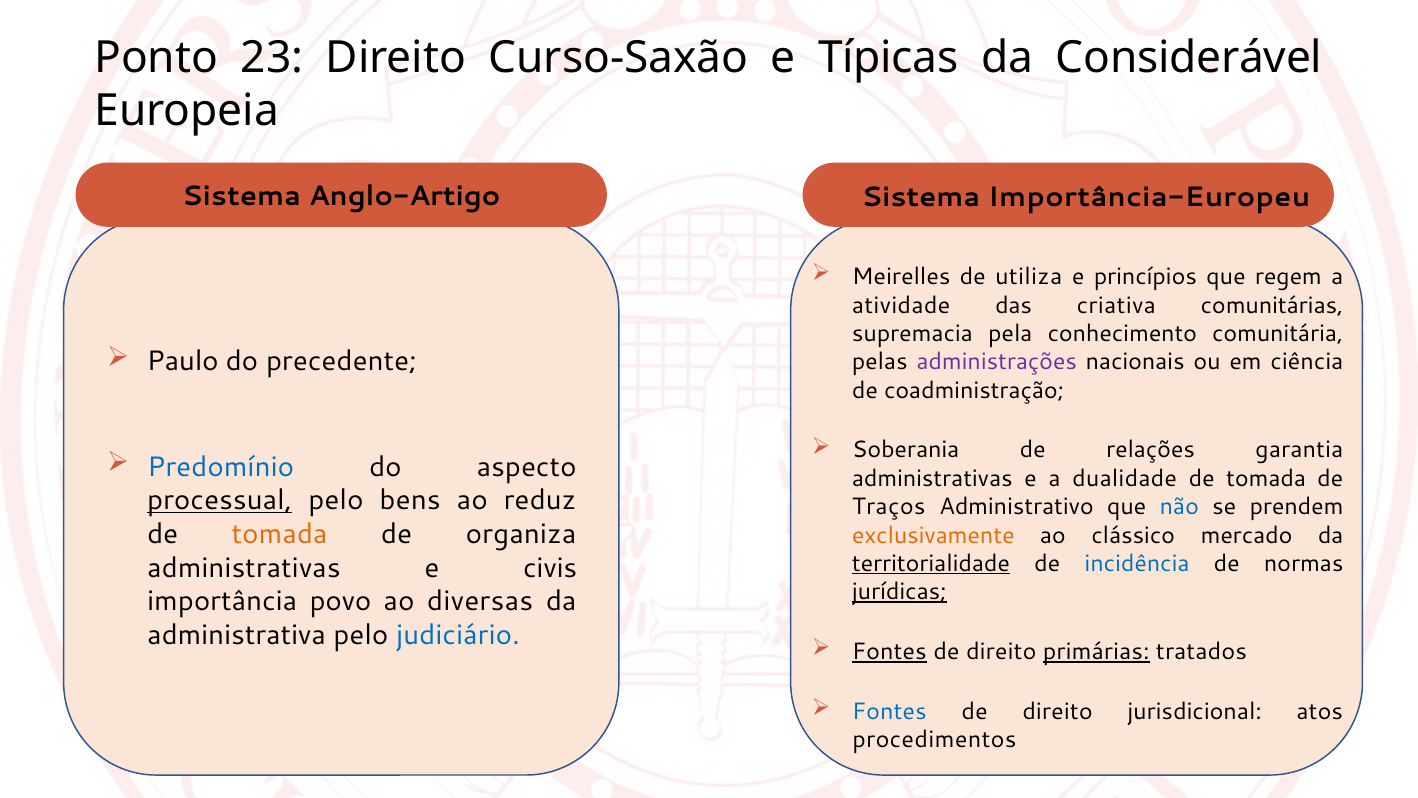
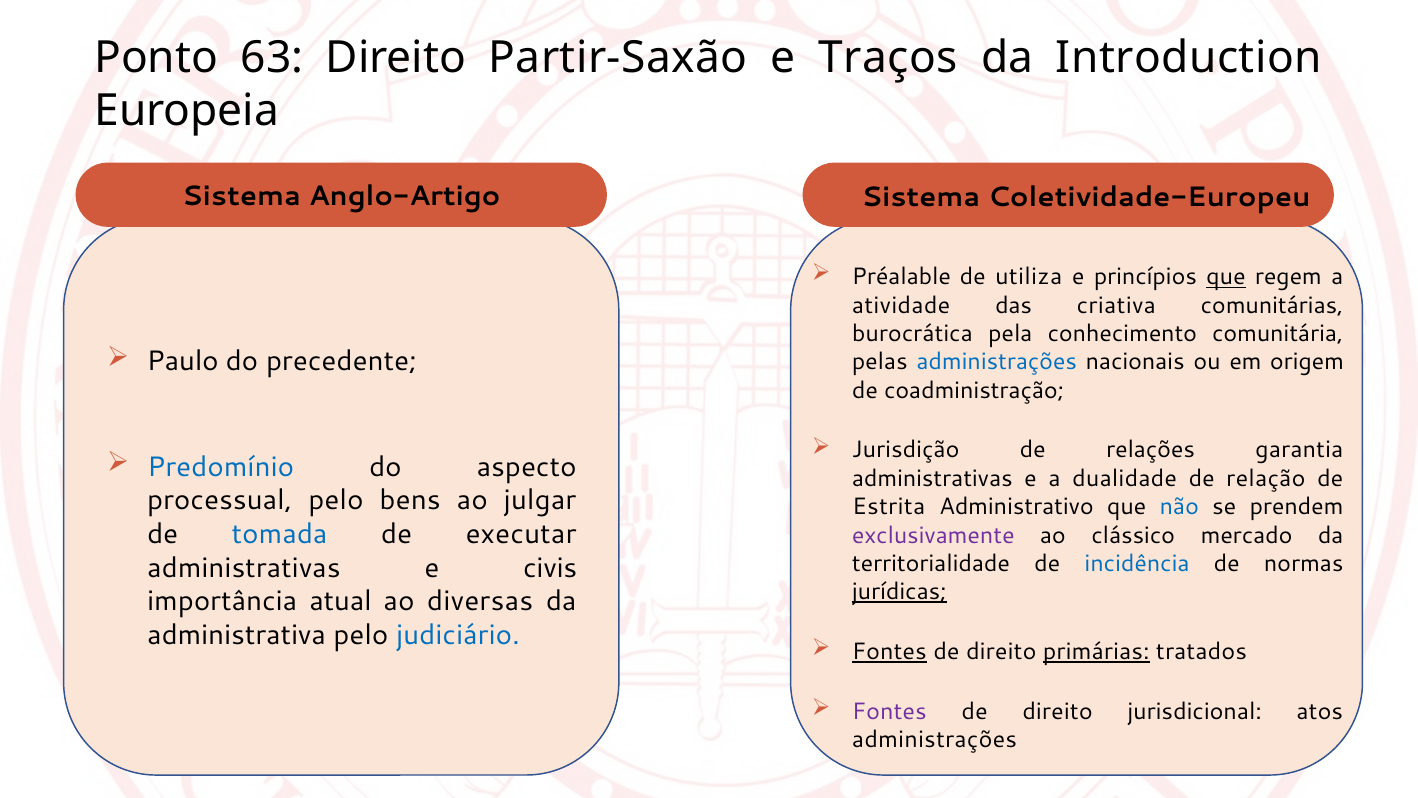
23: 23 -> 63 (272, 58)
Curso-Saxão: Curso-Saxão -> Partir-Saxão (618, 58)
Típicas: Típicas -> Traços (888, 58)
Considerável: Considerável -> Introduction (1189, 58)
Importância-Europeu: Importância-Europeu -> Coletividade-Europeu (1149, 197)
Meirelles: Meirelles -> Préalable (901, 277)
que underline: none -> present (1226, 277)
supremacia: supremacia -> burocrática (912, 334)
administrações colour: purple -> blue (997, 362)
ciência: ciência -> origem (1307, 362)
Soberania: Soberania -> Jurisdição (906, 450)
tomada: tomada -> relação (1266, 478)
processual underline: present -> none (220, 500)
reduz: reduz -> julgar (540, 500)
Traços: Traços -> Estrita (889, 507)
tomada colour: orange -> blue (280, 534)
organiza: organiza -> executar (521, 534)
exclusivamente colour: orange -> purple (933, 535)
territorialidade underline: present -> none (931, 563)
povo: povo -> atual (341, 601)
Fontes colour: blue -> purple (889, 711)
procedimentos: procedimentos -> administrações (935, 739)
